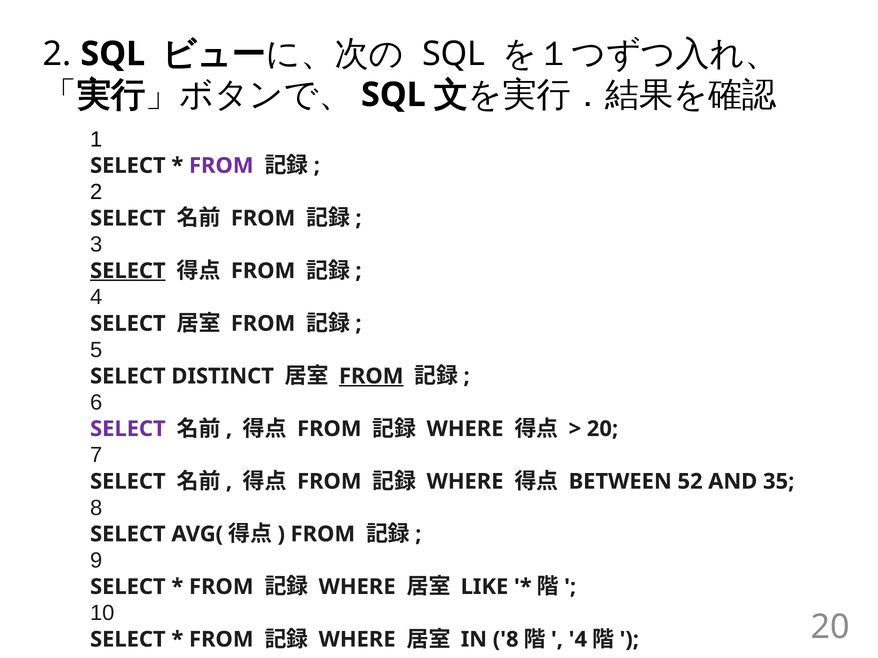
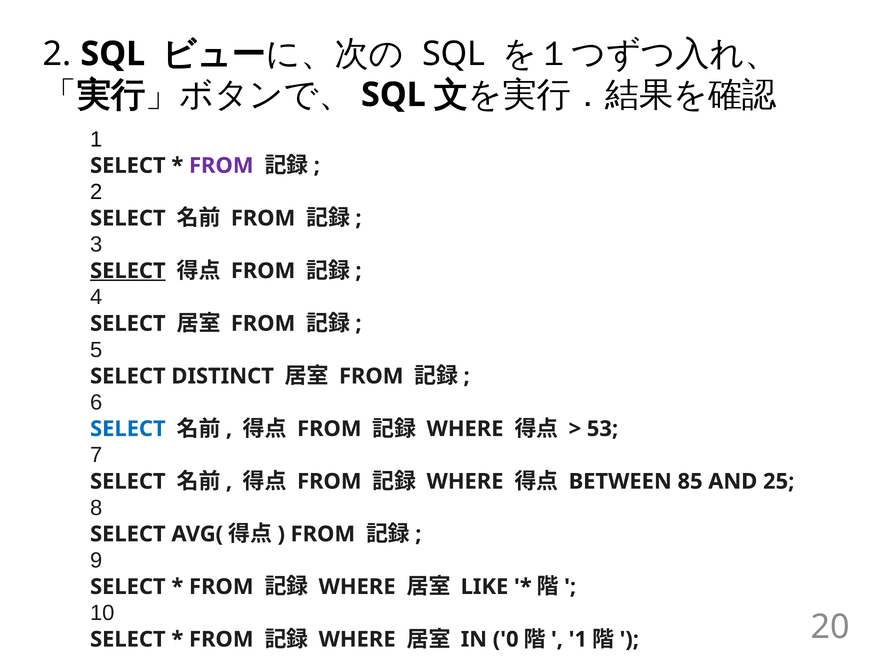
FROM underline: present -> none (371, 376)
SELECT colour: purple -> blue (128, 429)
20: 20 -> 53 (602, 429)
52: 52 -> 85 (690, 482)
35: 35 -> 25 (779, 482)
IN 8: 8 -> 0 (506, 640)
4: 4 -> 1 (578, 640)
